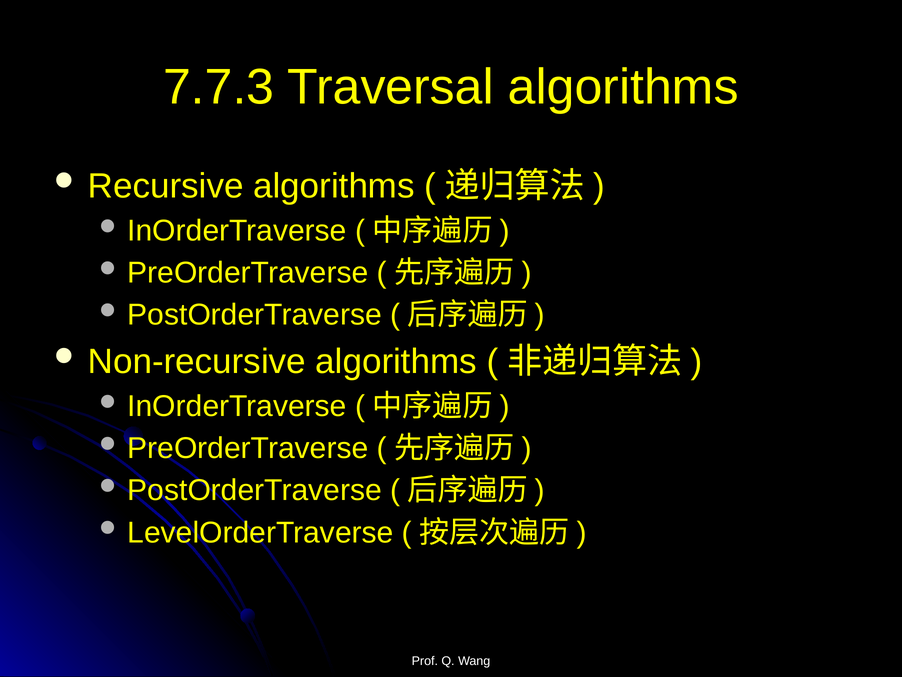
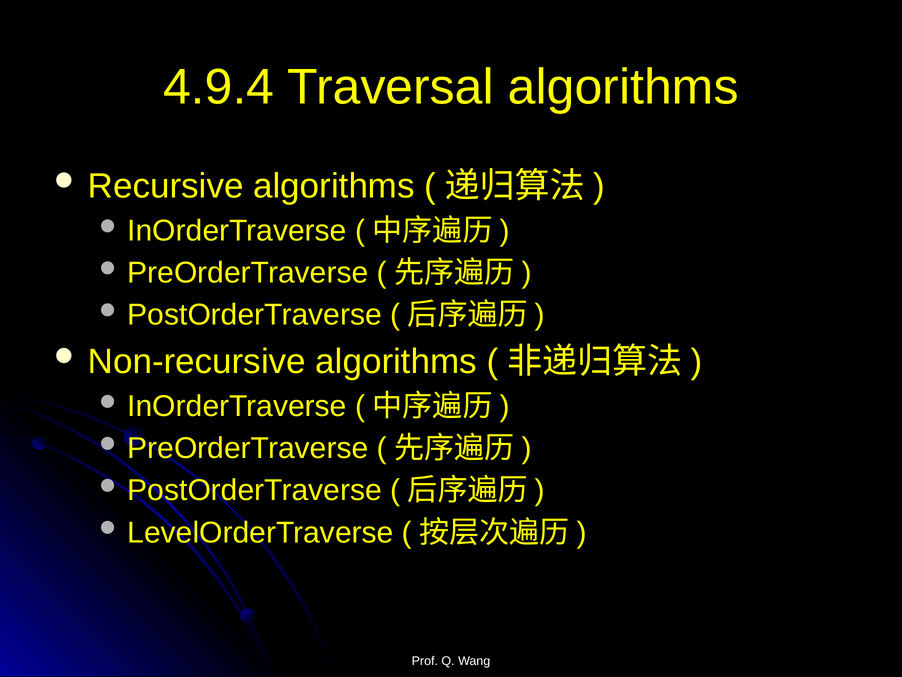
7.7.3: 7.7.3 -> 4.9.4 (219, 87)
